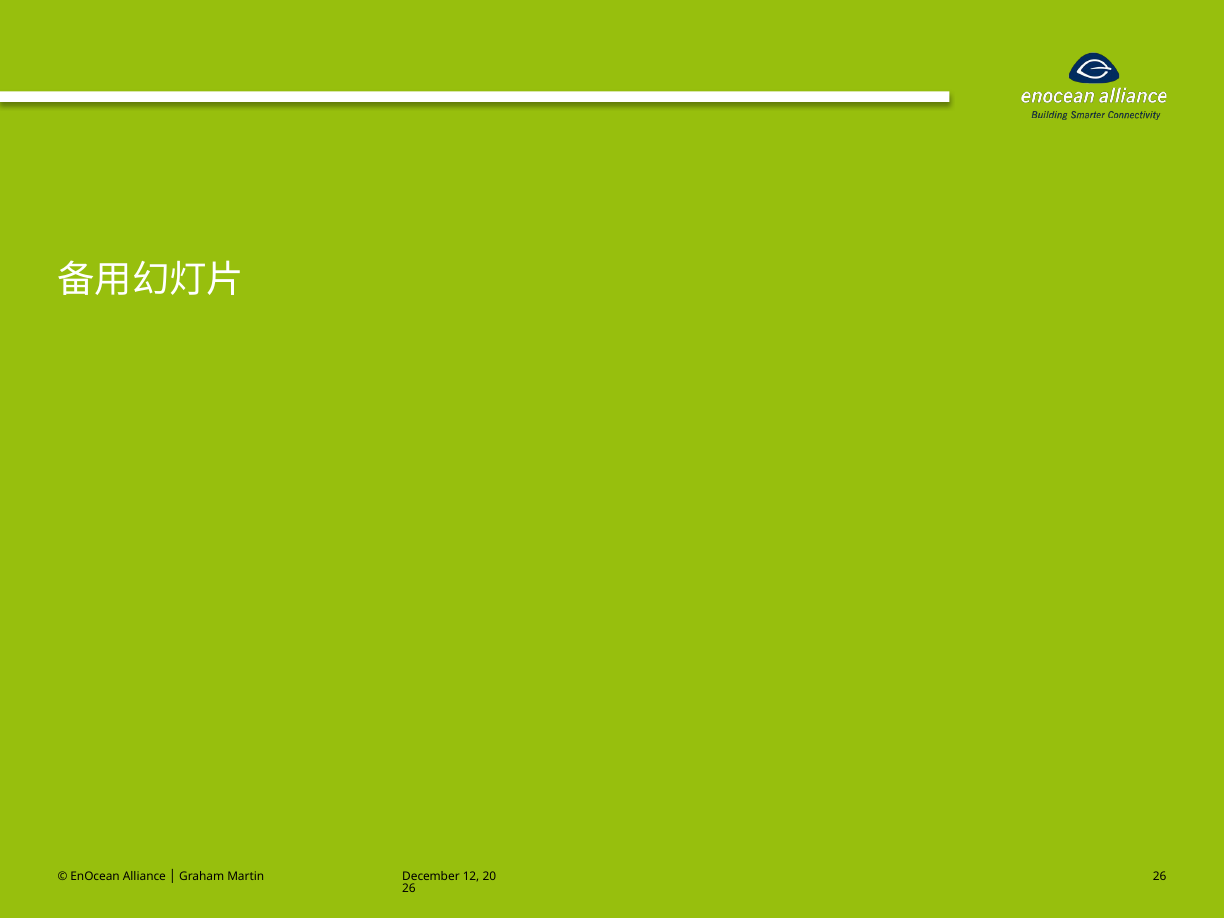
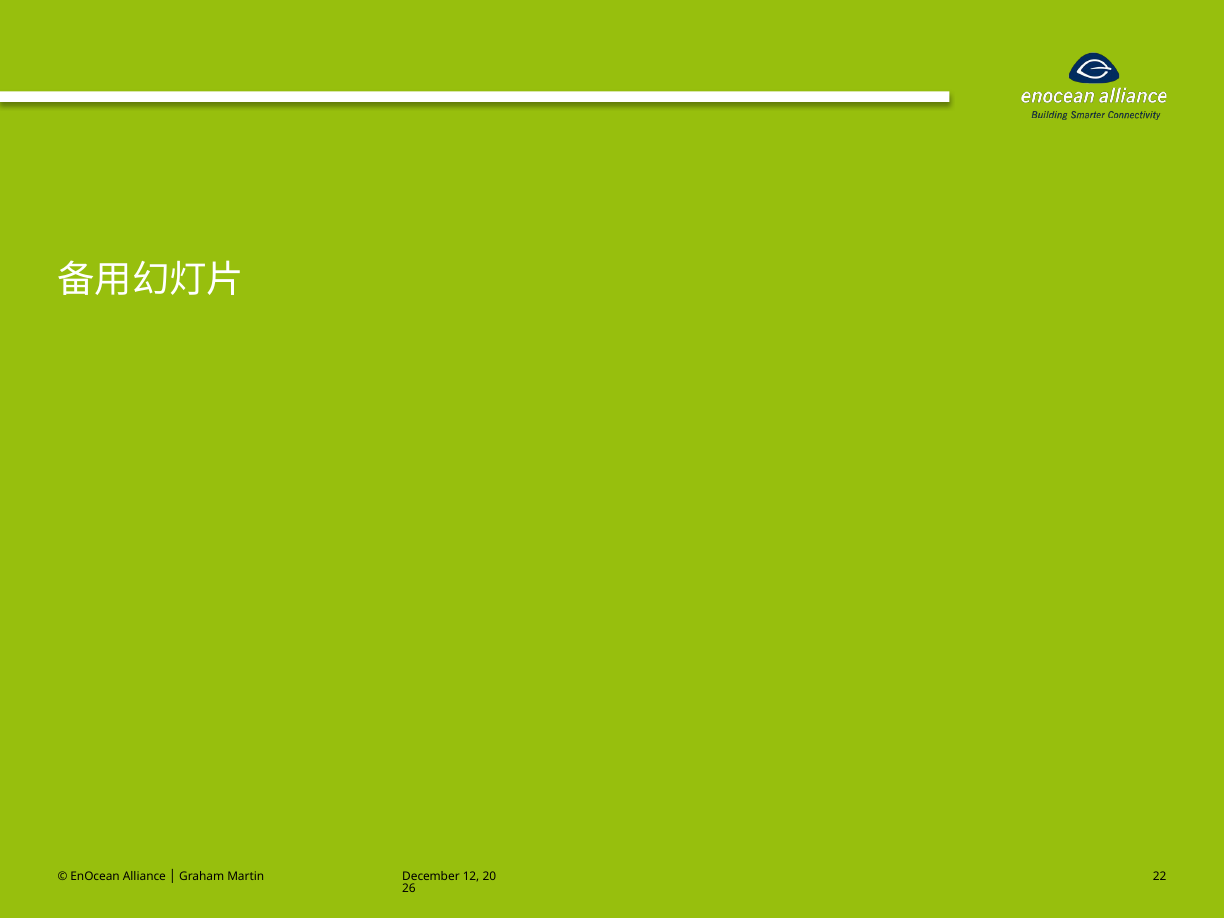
26: 26 -> 22 (1160, 877)
